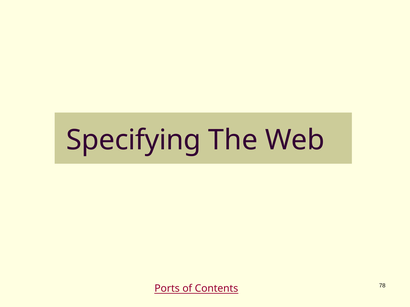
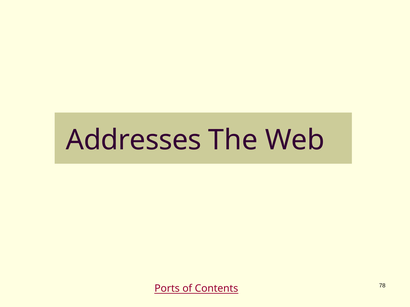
Specifying: Specifying -> Addresses (134, 140)
